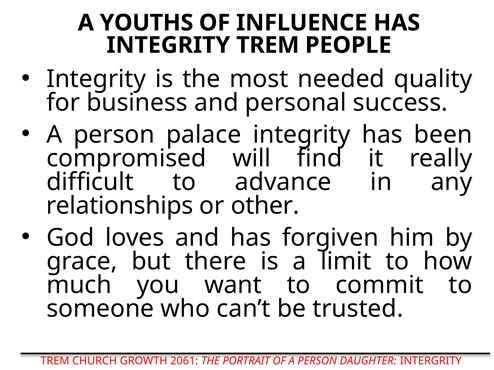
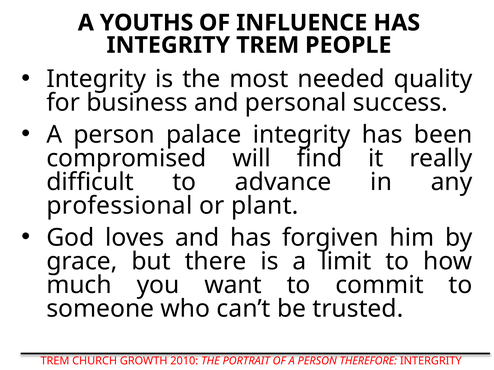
relationships: relationships -> professional (119, 206)
other: other -> plant (265, 206)
2061: 2061 -> 2010 (184, 361)
DAUGHTER: DAUGHTER -> THEREFORE (368, 361)
